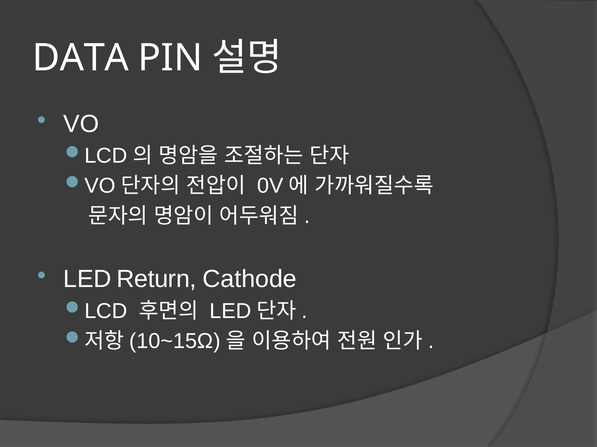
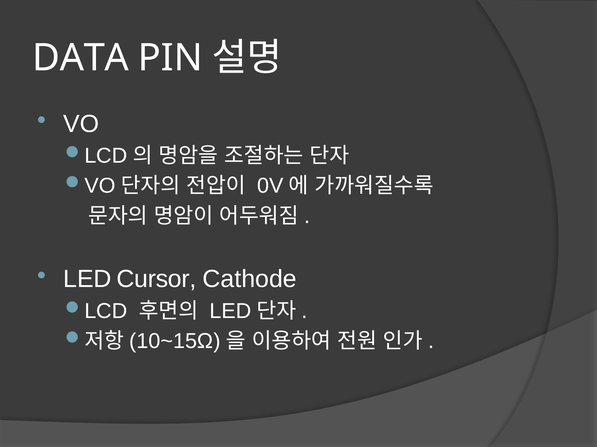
Return: Return -> Cursor (156, 280)
